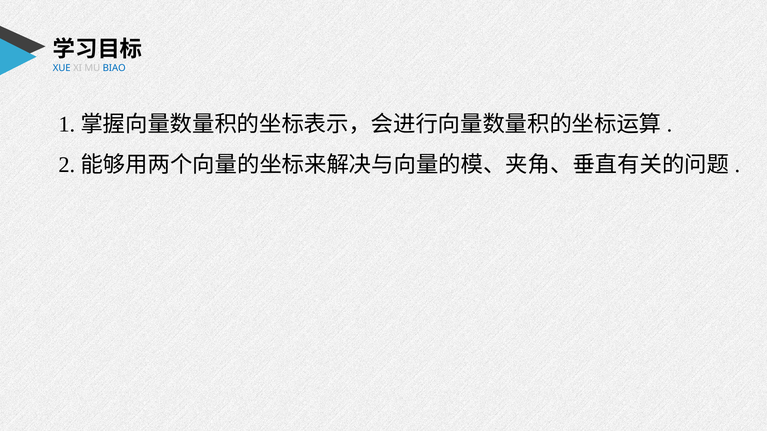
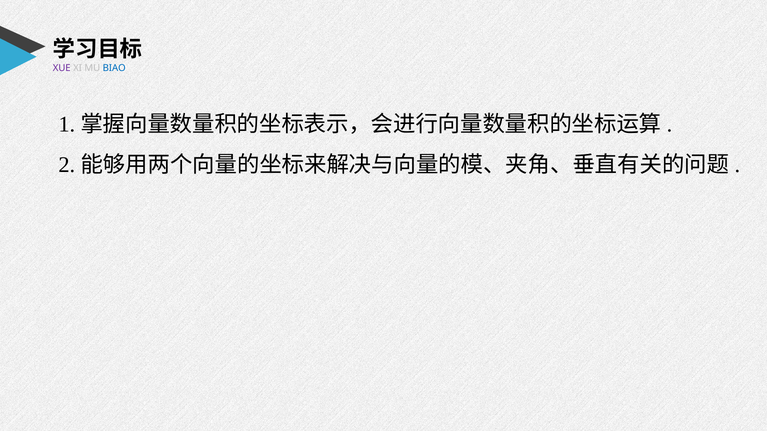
XUE colour: blue -> purple (62, 68)
